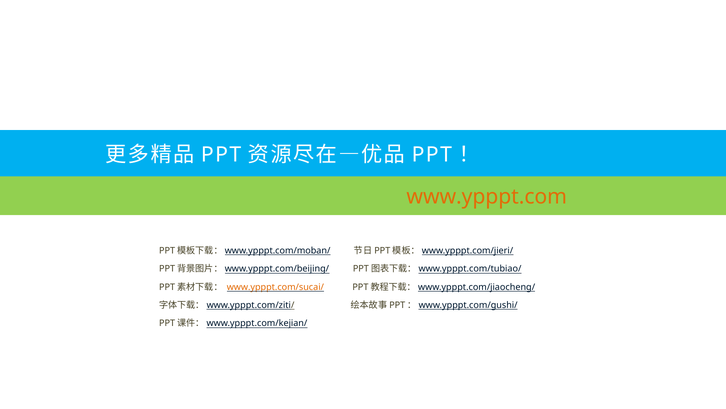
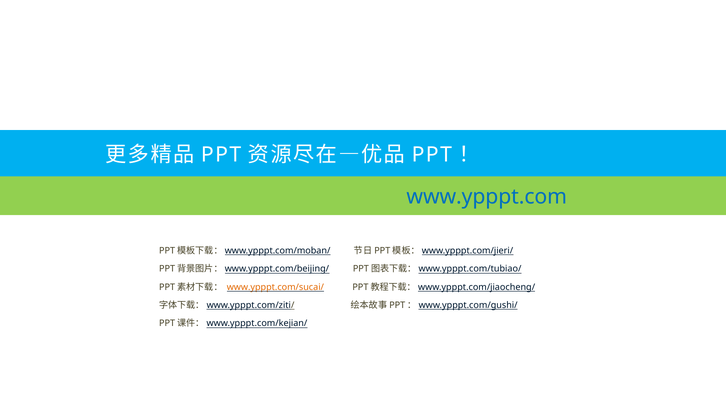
www.ypppt.com colour: orange -> blue (487, 197)
